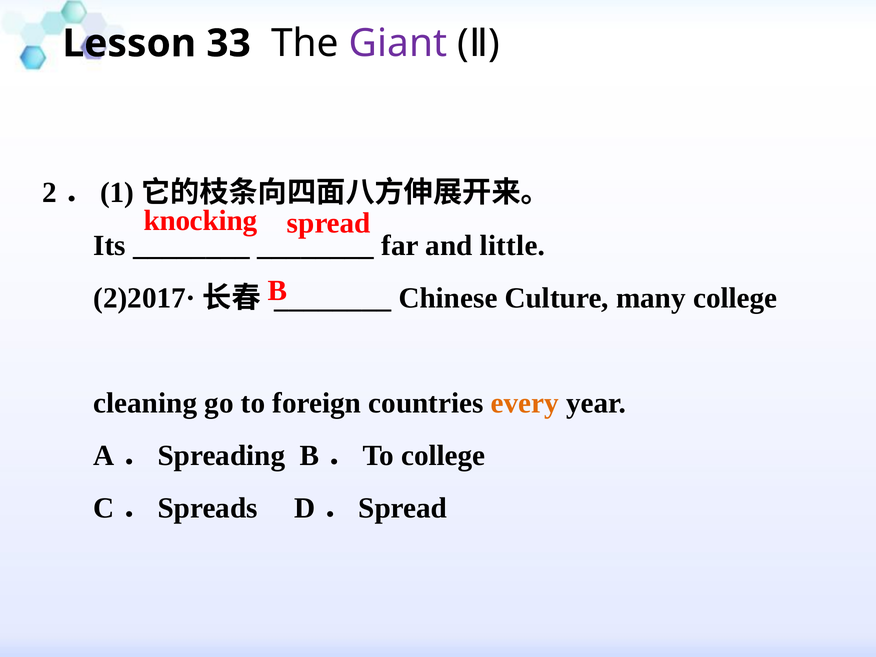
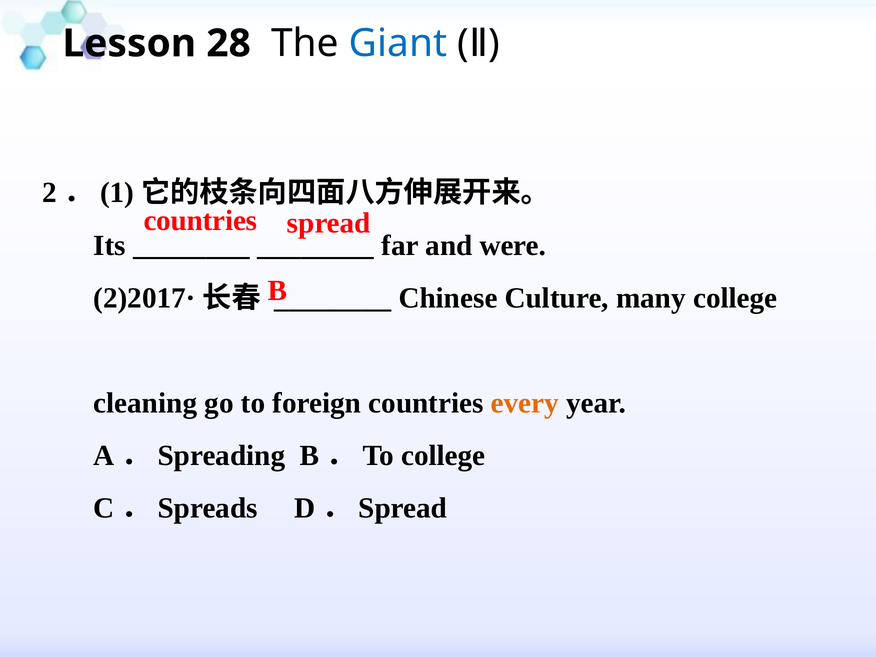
33: 33 -> 28 (229, 43)
Giant colour: purple -> blue (398, 43)
knocking: knocking -> countries (200, 221)
little: little -> were (513, 245)
